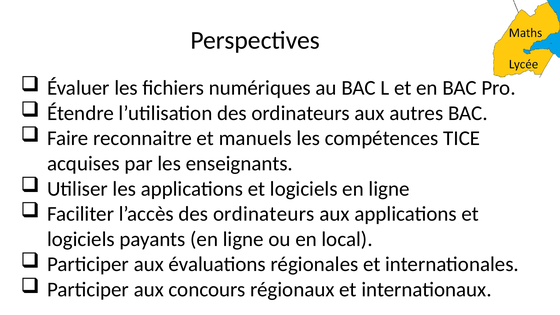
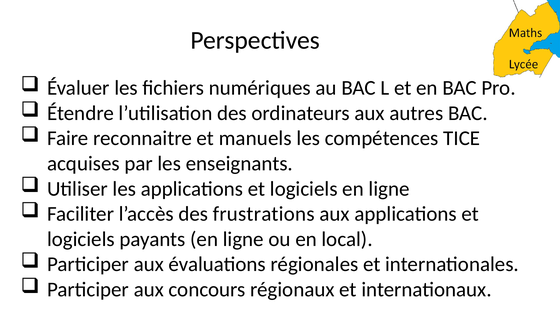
l’accès des ordinateurs: ordinateurs -> frustrations (264, 214)
